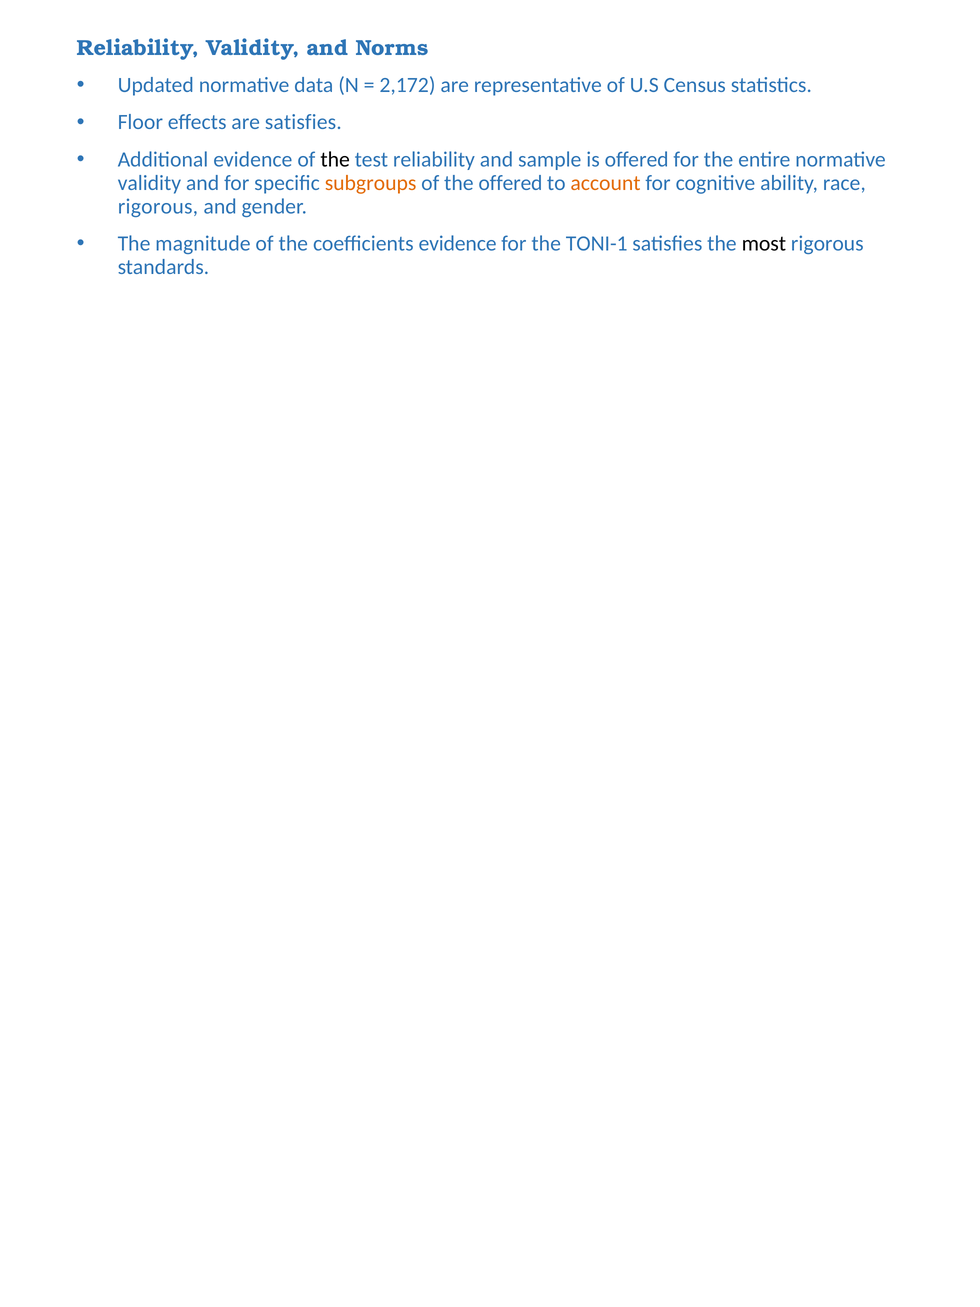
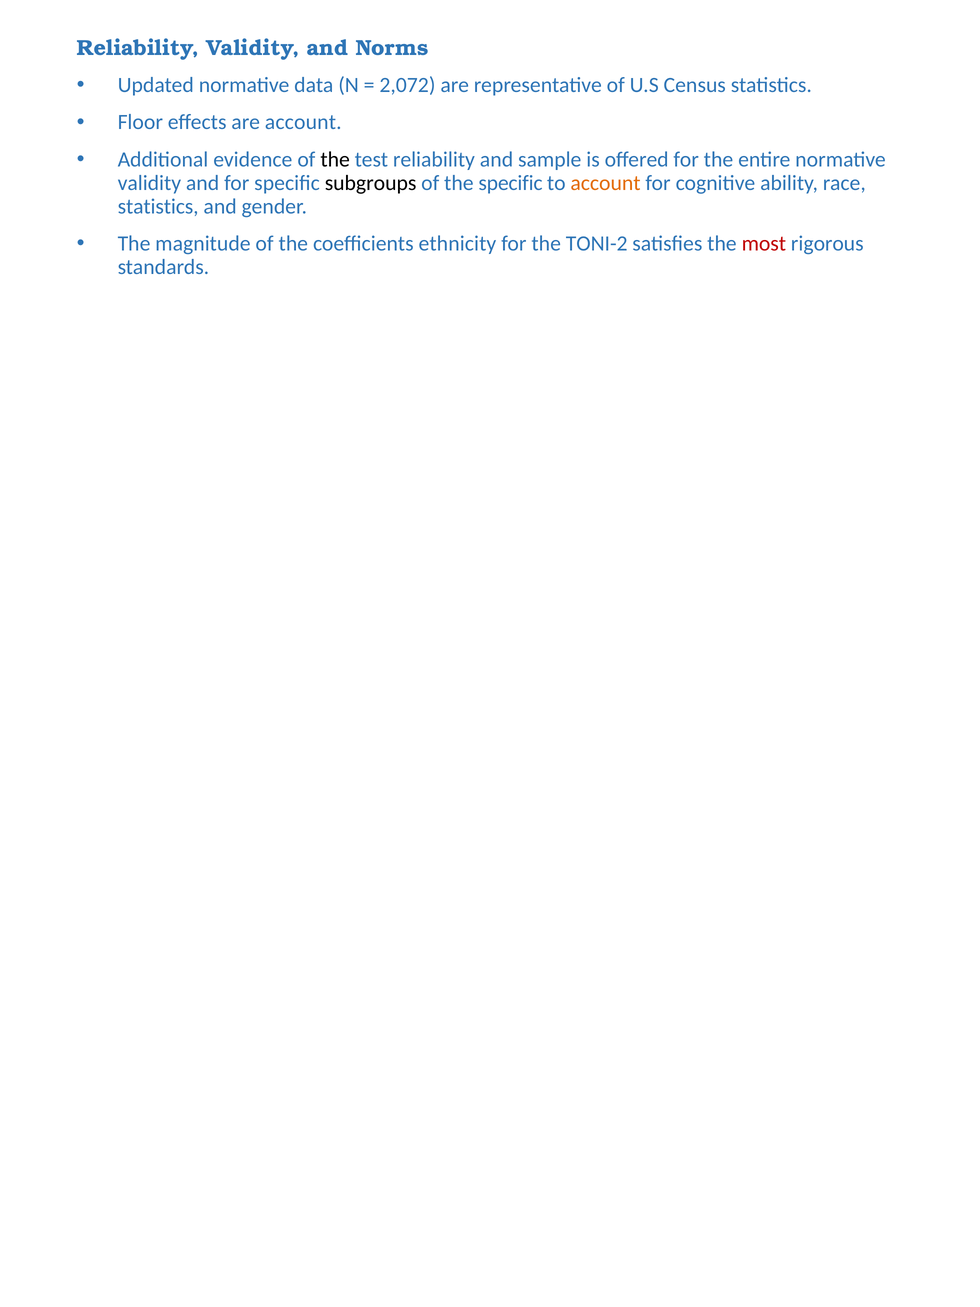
2,172: 2,172 -> 2,072 (407, 85)
are satisfies: satisfies -> account (303, 122)
subgroups colour: orange -> black (371, 183)
the offered: offered -> specific (510, 183)
rigorous: rigorous -> statistics (158, 206)
coefficients evidence: evidence -> ethnicity (457, 244)
TONI-1: TONI-1 -> TONI-2 (597, 244)
most colour: black -> red (764, 244)
